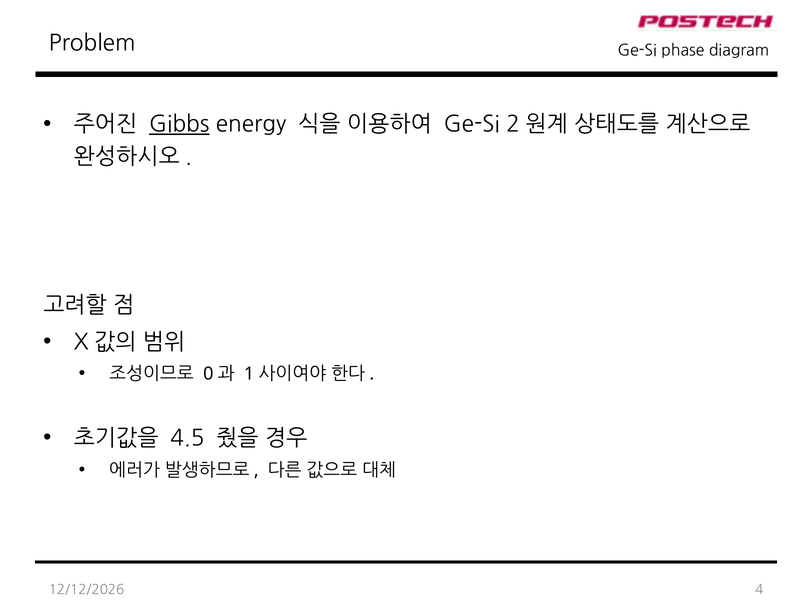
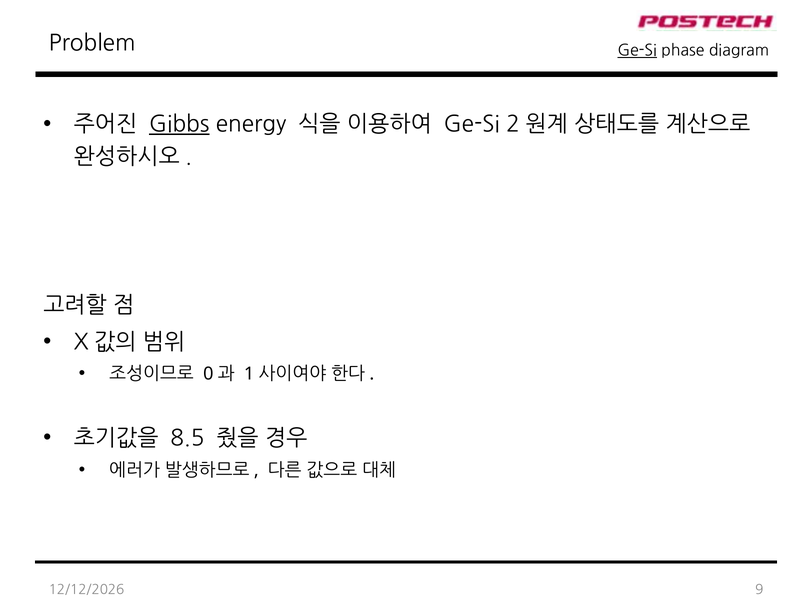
Ge-Si underline: none -> present (637, 51)
4.5: 4.5 -> 8.5 (187, 438)
4: 4 -> 9 (759, 590)
